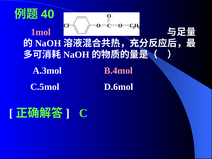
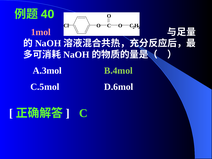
B.4mol colour: pink -> light green (118, 71)
